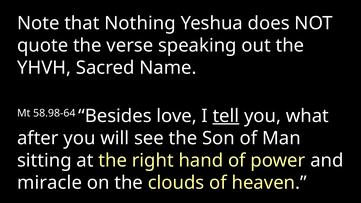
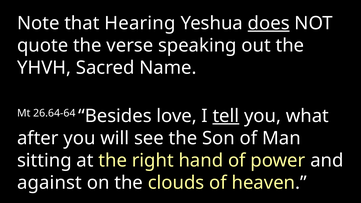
Nothing: Nothing -> Hearing (140, 23)
does underline: none -> present (269, 23)
58.98-64: 58.98-64 -> 26.64-64 (54, 113)
miracle: miracle -> against (50, 183)
